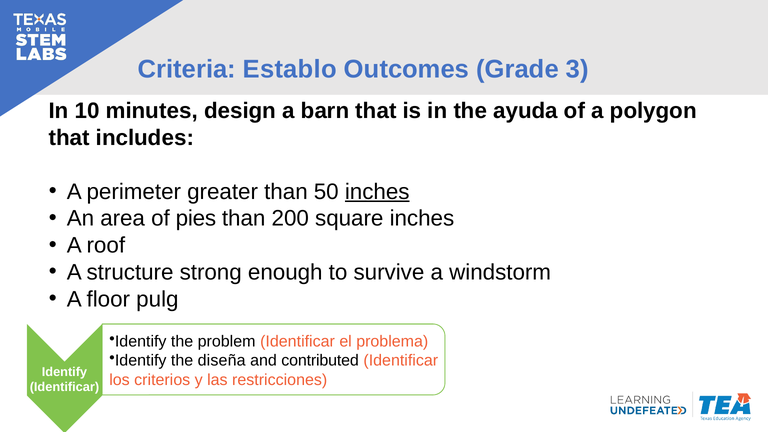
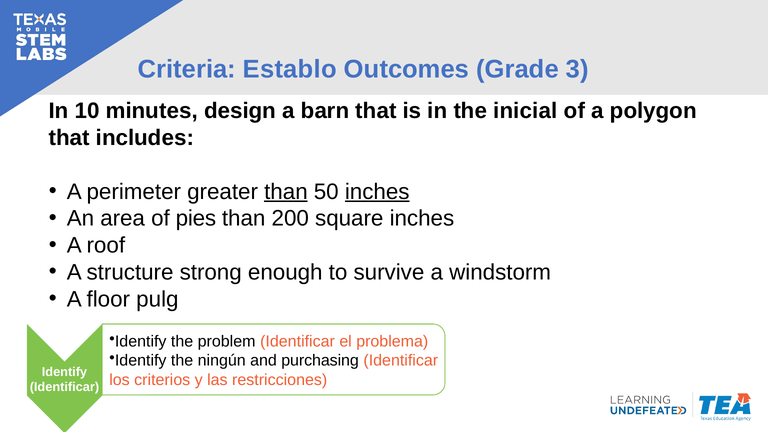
ayuda: ayuda -> inicial (525, 111)
than underline: none -> present (286, 192)
diseña: diseña -> ningún (222, 361)
contributed: contributed -> purchasing (320, 361)
